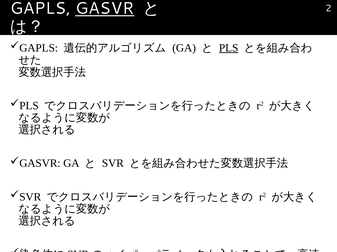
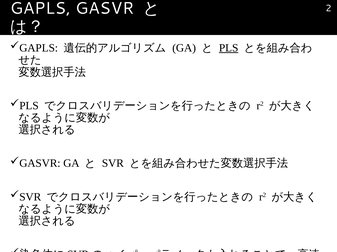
GASVR underline: present -> none (105, 8)
